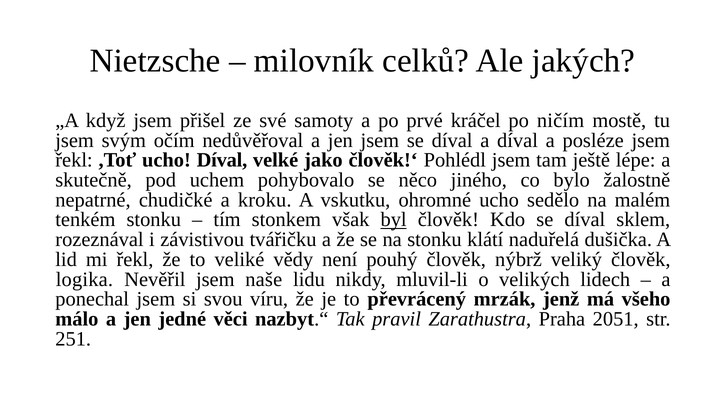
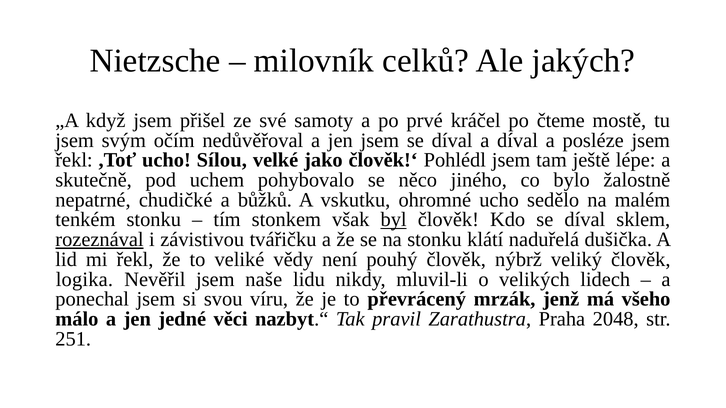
ničím: ničím -> čteme (561, 121)
ucho Díval: Díval -> Sílou (222, 160)
kroku: kroku -> bůžků (265, 200)
rozeznával underline: none -> present (99, 240)
2051: 2051 -> 2048 (616, 319)
